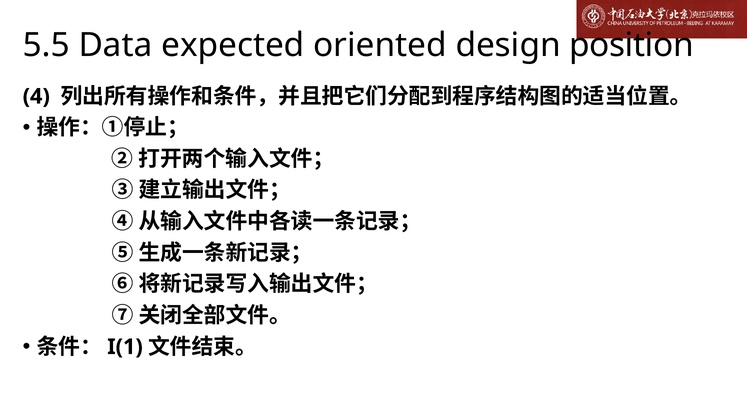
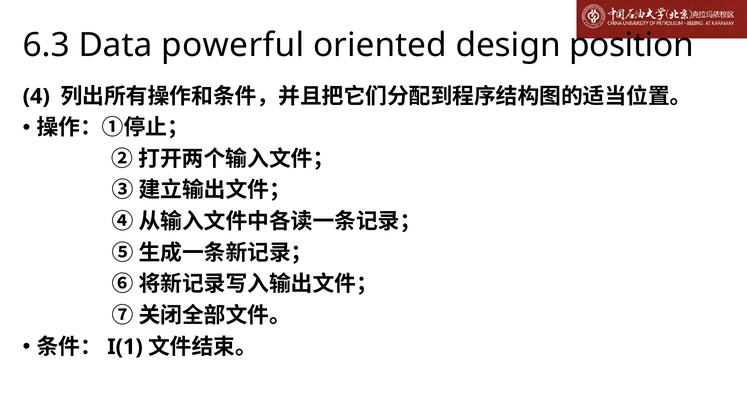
5.5: 5.5 -> 6.3 (46, 45)
expected: expected -> powerful (233, 45)
